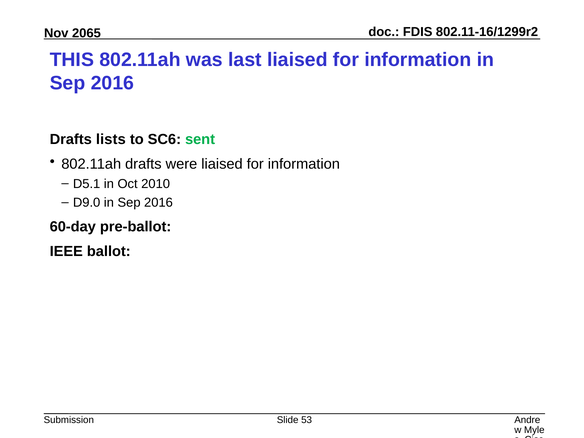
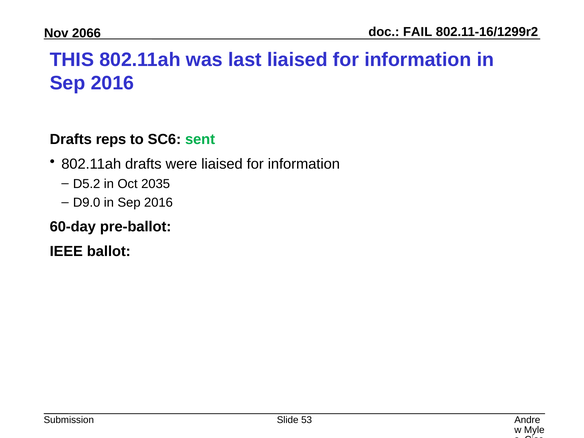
FDIS: FDIS -> FAIL (418, 32)
2065: 2065 -> 2066 (86, 33)
lists: lists -> reps (111, 139)
D5.1: D5.1 -> D5.2 (87, 184)
2010: 2010 -> 2035 (156, 184)
